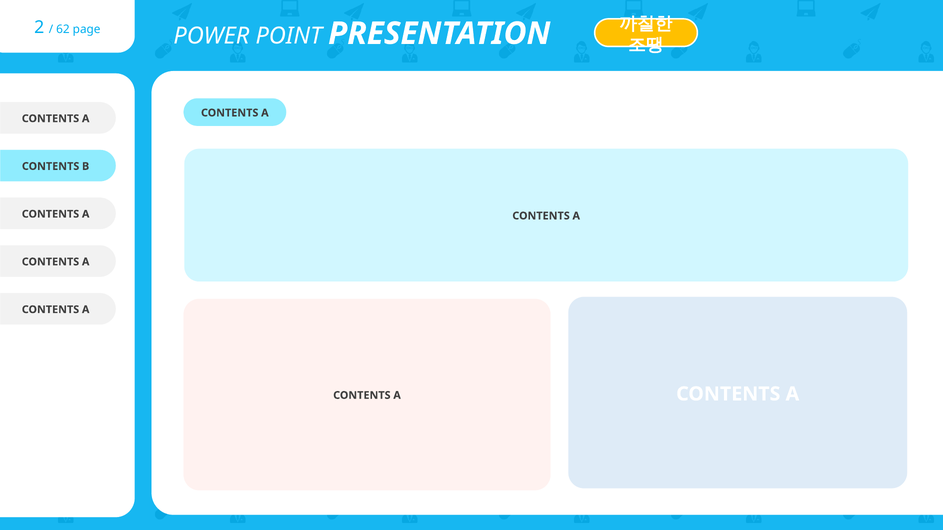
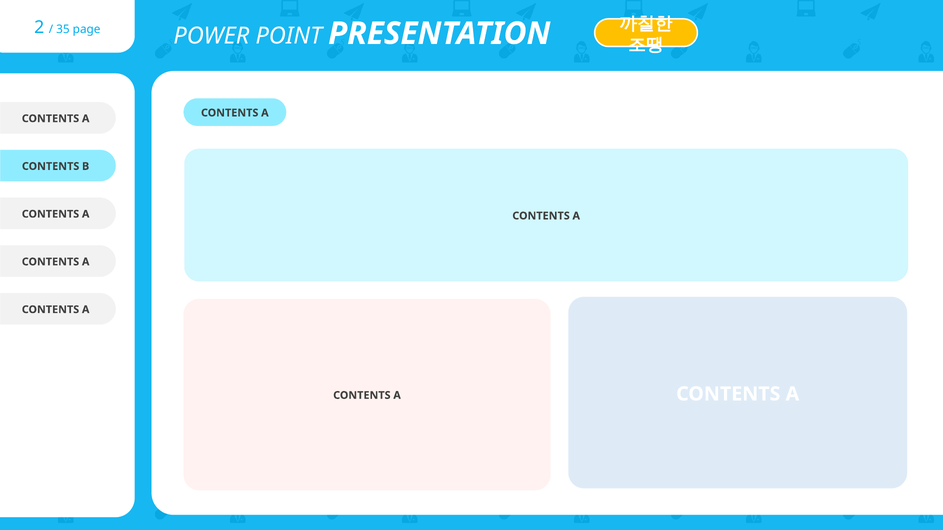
62: 62 -> 35 (63, 30)
